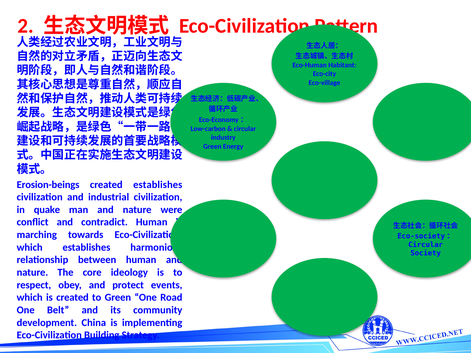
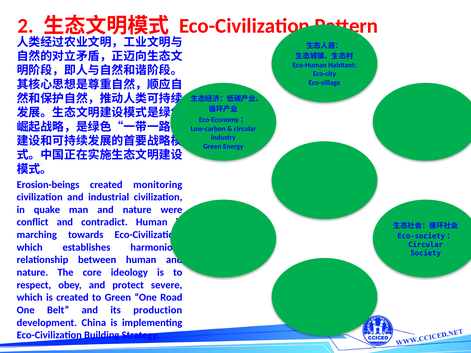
created establishes: establishes -> monitoring (158, 185)
events: events -> severe (167, 285)
community: community -> production (158, 310)
